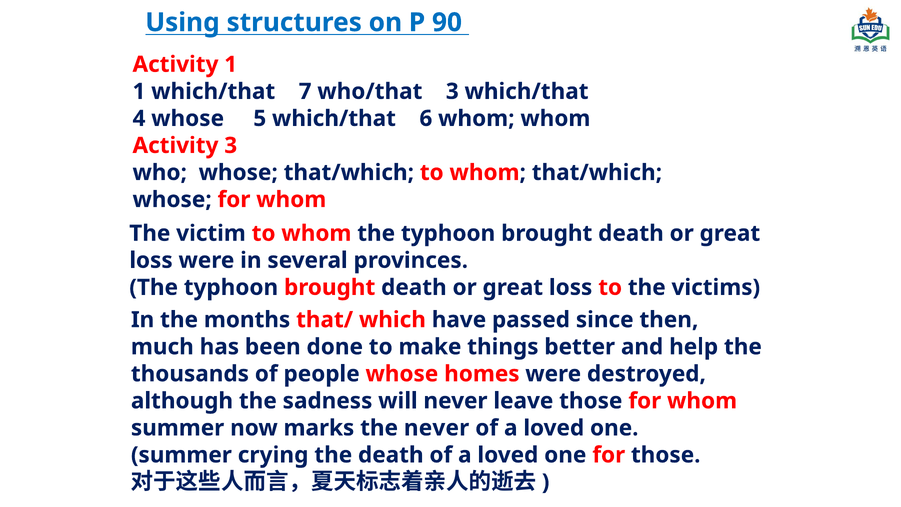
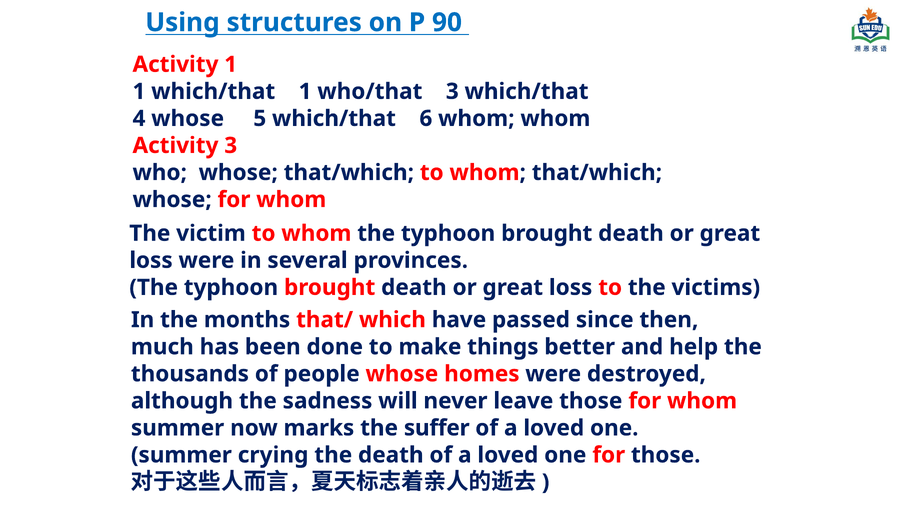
which/that 7: 7 -> 1 (305, 91)
the never: never -> suffer (437, 428)
